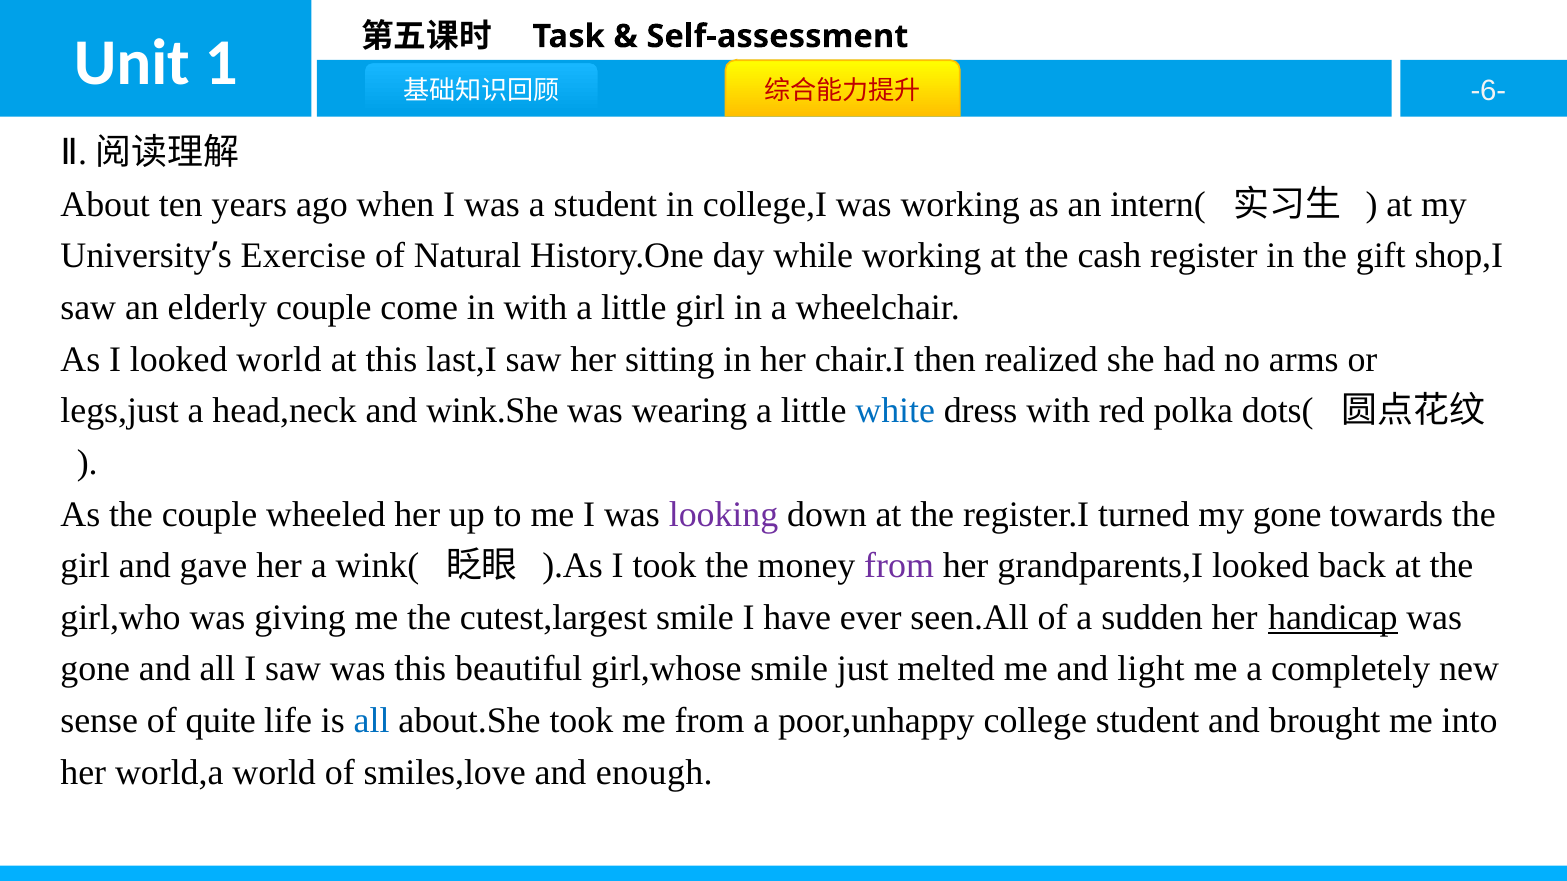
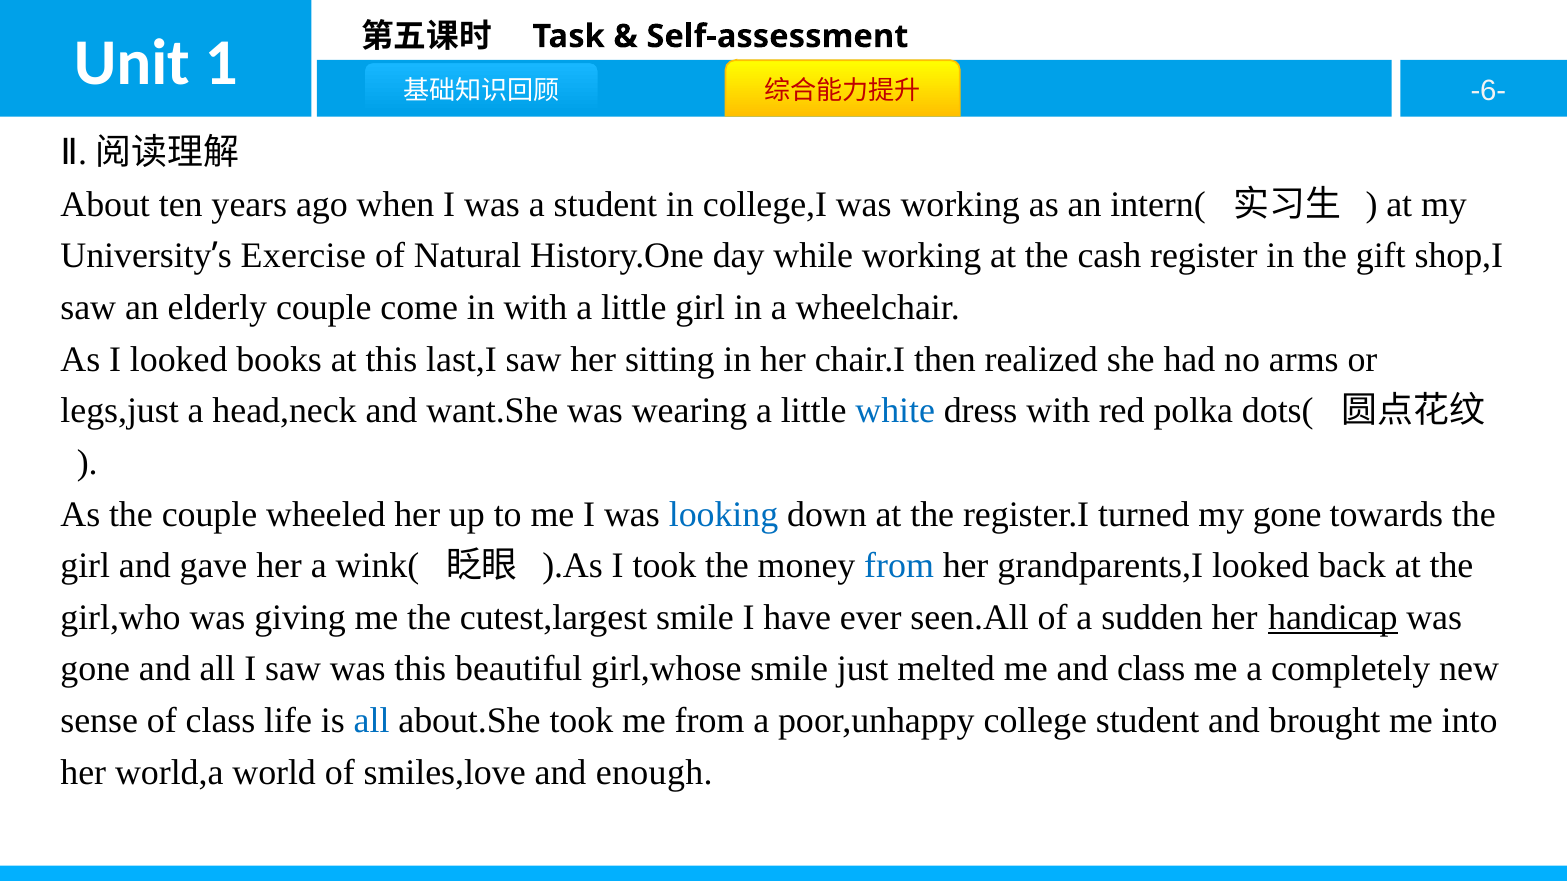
looked world: world -> books (279, 359)
wink.She: wink.She -> want.She (492, 411)
looking colour: purple -> blue (724, 514)
from colour: purple -> blue (899, 566)
and light: light -> class (1151, 669)
of quite: quite -> class (221, 721)
